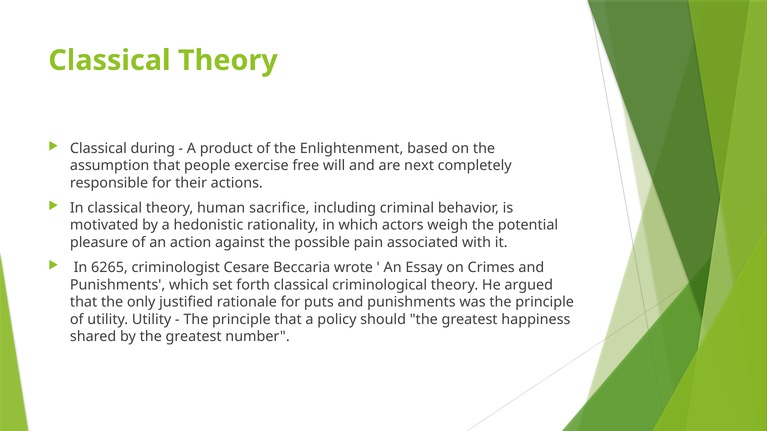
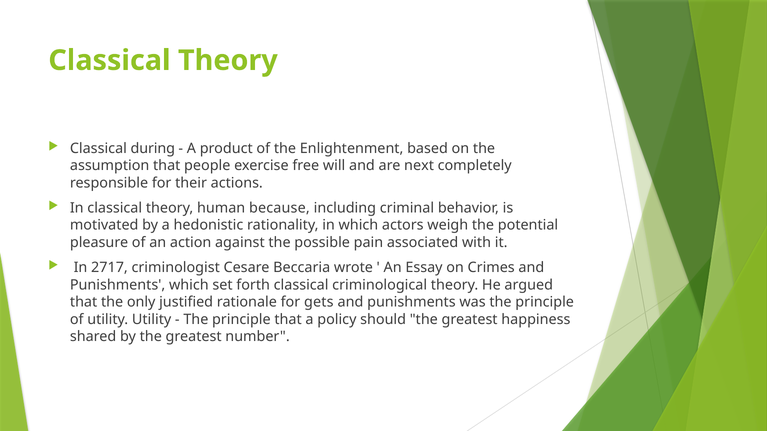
sacrifice: sacrifice -> because (279, 208)
6265: 6265 -> 2717 (109, 268)
puts: puts -> gets (319, 302)
